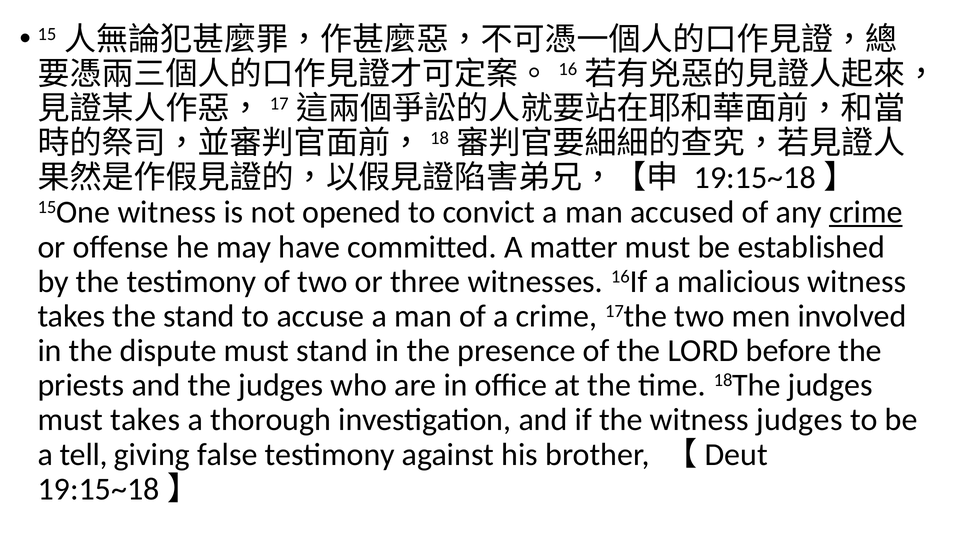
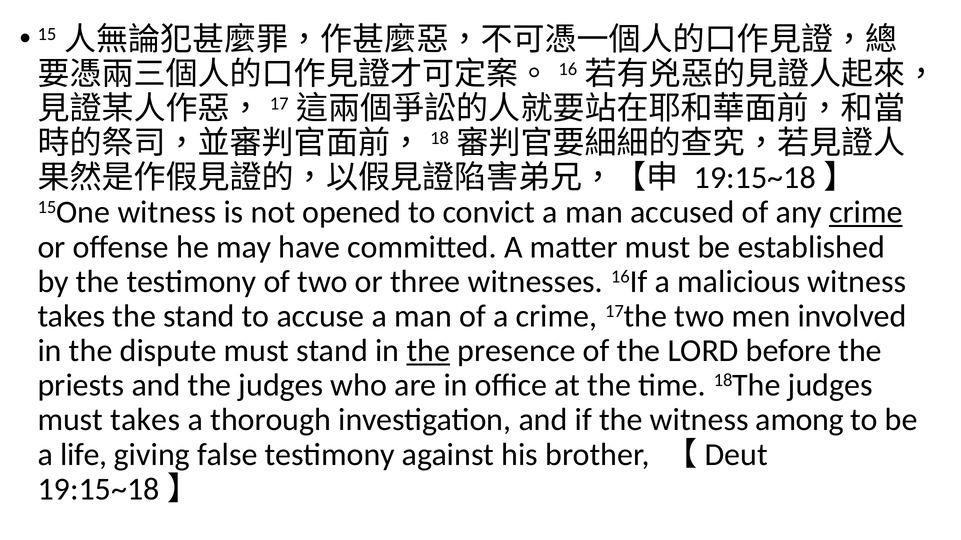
the underline: none -> present (428, 351)
witness judges: judges -> among (800, 420)
tell: tell -> life (84, 455)
